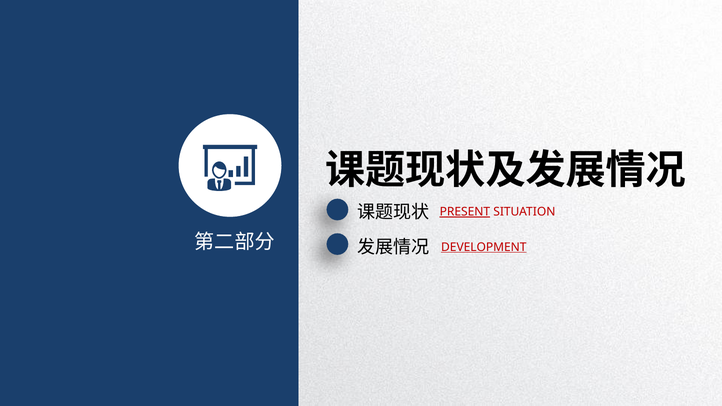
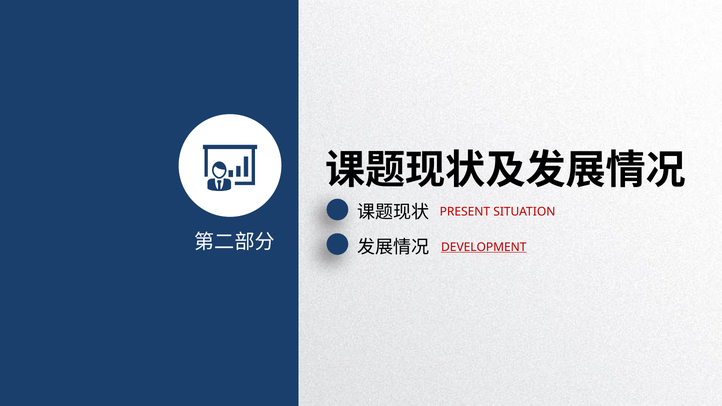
PRESENT underline: present -> none (465, 212)
